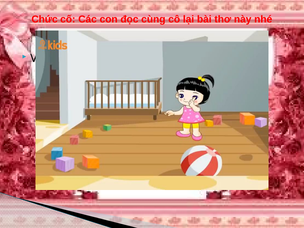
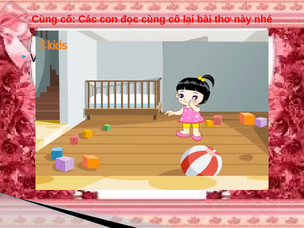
Chức: Chức -> Cùng (45, 19)
